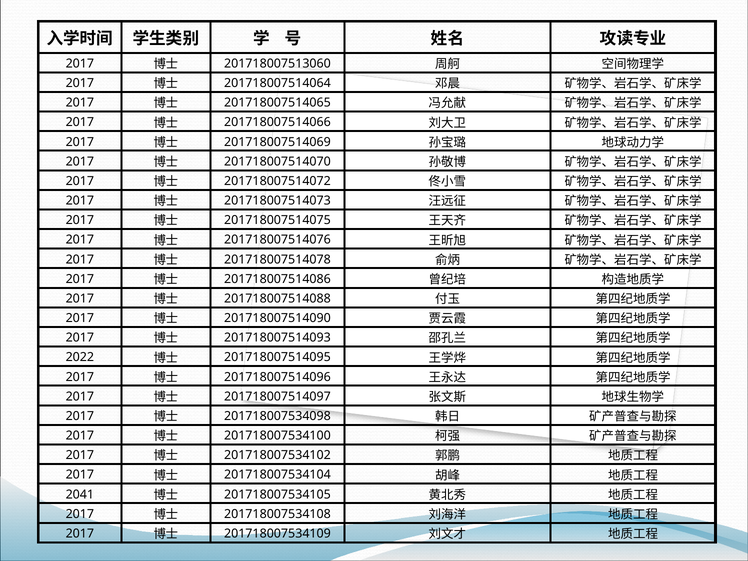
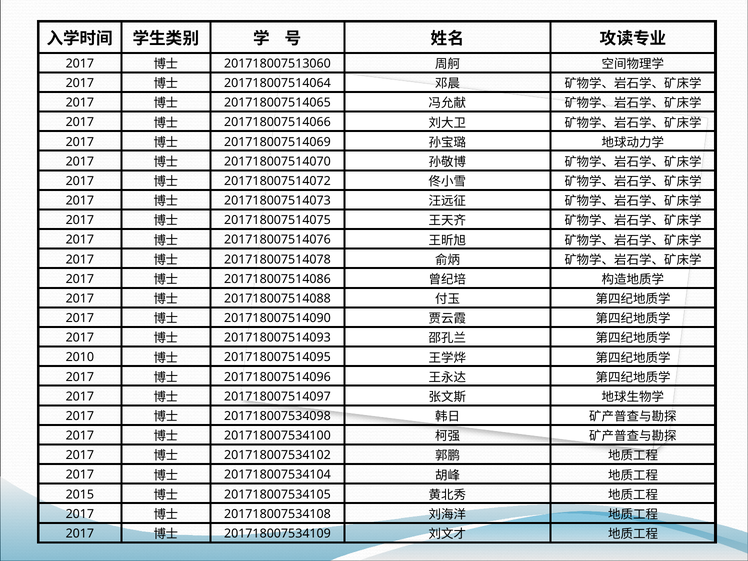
2022: 2022 -> 2010 (80, 357)
2041: 2041 -> 2015 (80, 494)
